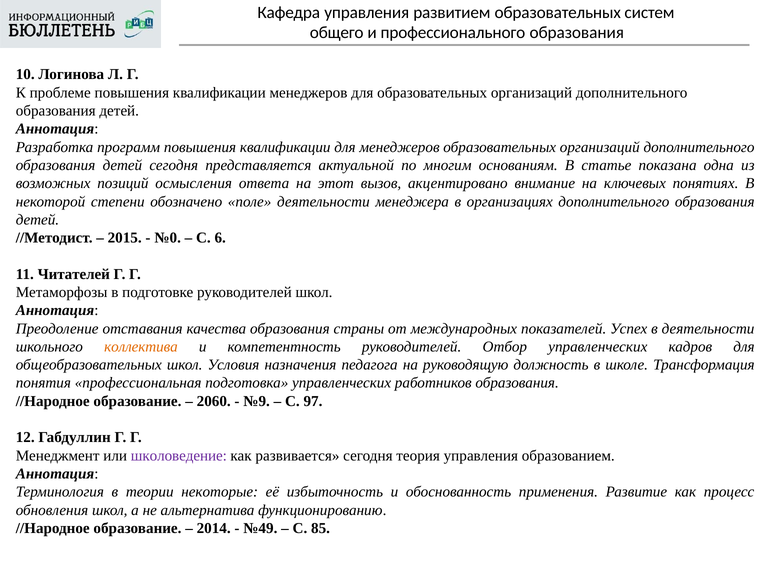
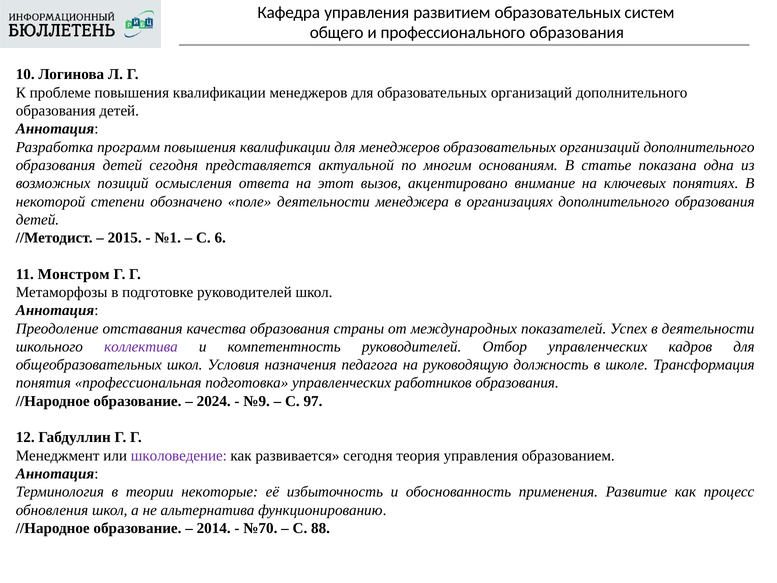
№0: №0 -> №1 (168, 238)
Читателей: Читателей -> Монстром (74, 274)
коллектива colour: orange -> purple (141, 347)
2060: 2060 -> 2024 (214, 401)
№49: №49 -> №70 (260, 528)
85: 85 -> 88 (321, 528)
